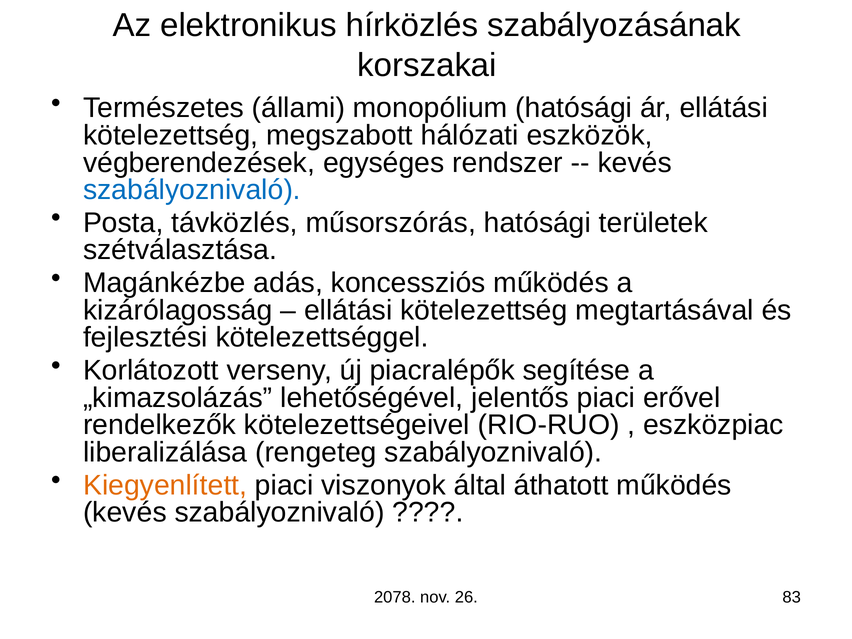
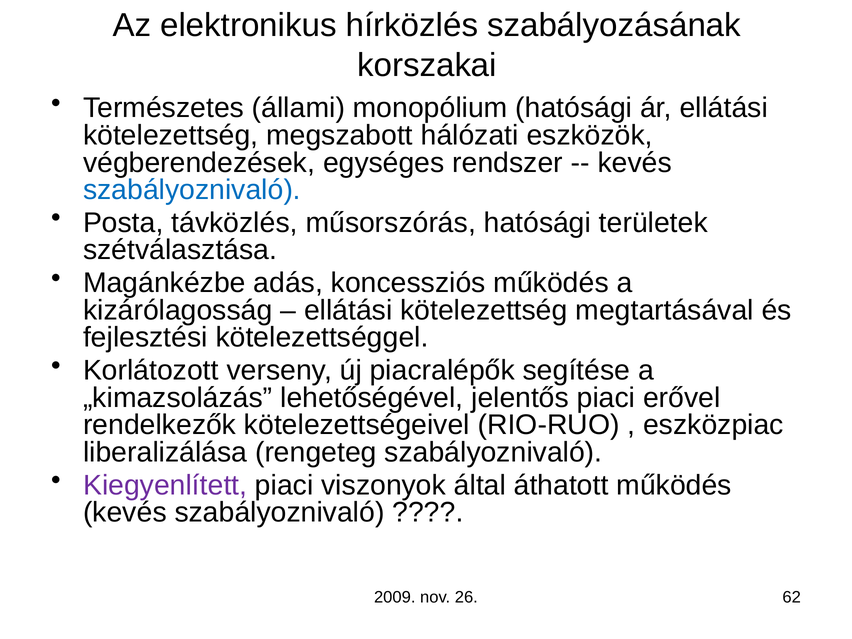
Kiegyenlített colour: orange -> purple (165, 485)
2078: 2078 -> 2009 (395, 597)
83: 83 -> 62 (792, 597)
